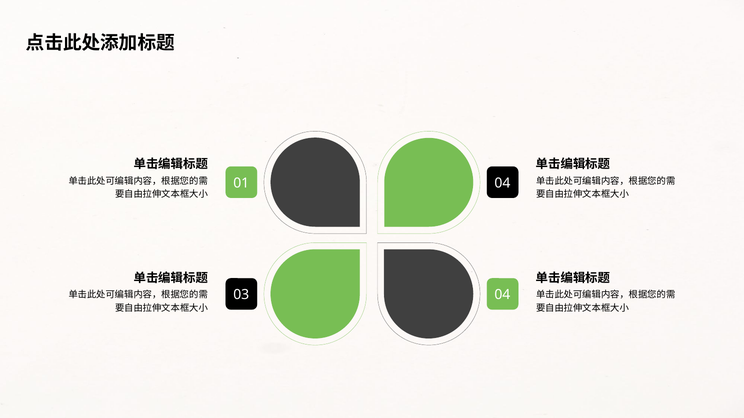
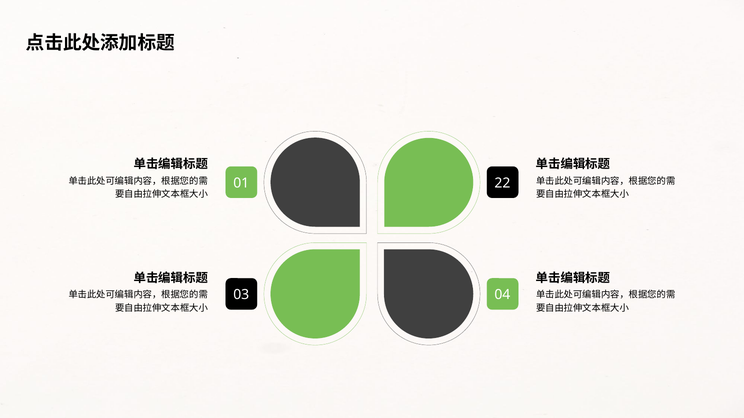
01 04: 04 -> 22 (502, 183)
